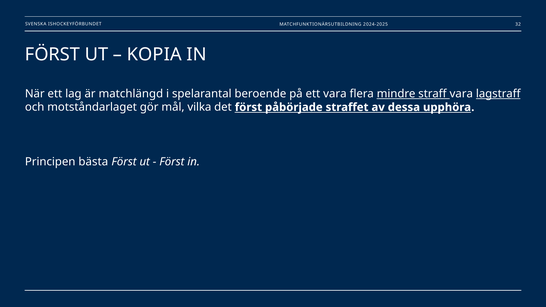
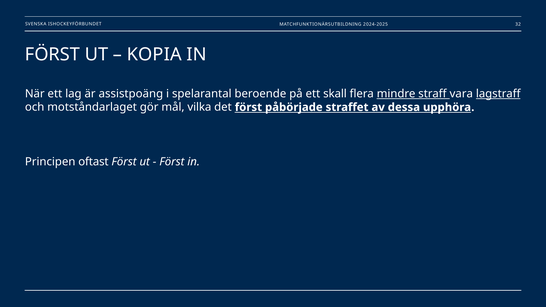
matchlängd: matchlängd -> assistpoäng (131, 94)
ett vara: vara -> skall (335, 94)
bästa: bästa -> oftast (93, 162)
